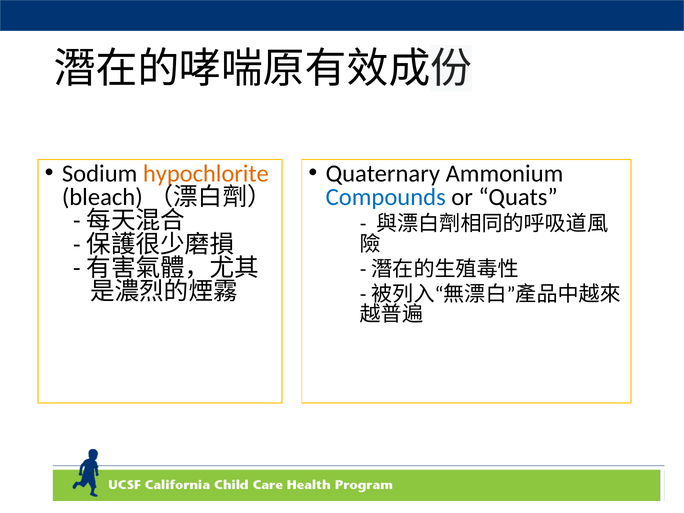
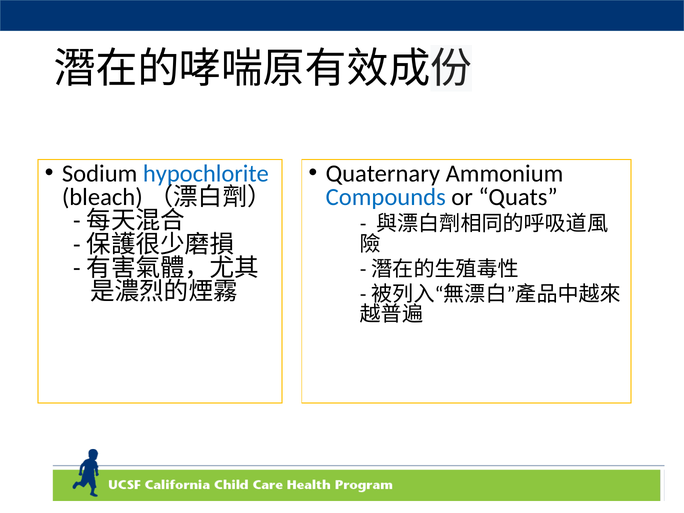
hypochlorite colour: orange -> blue (206, 173)
